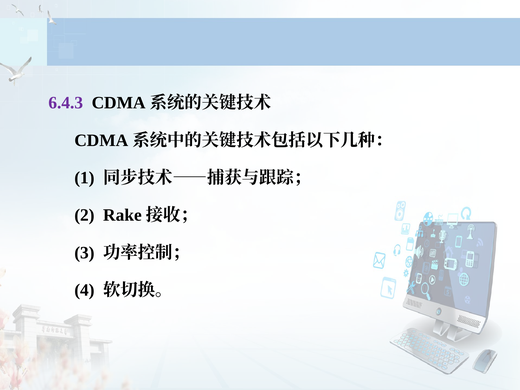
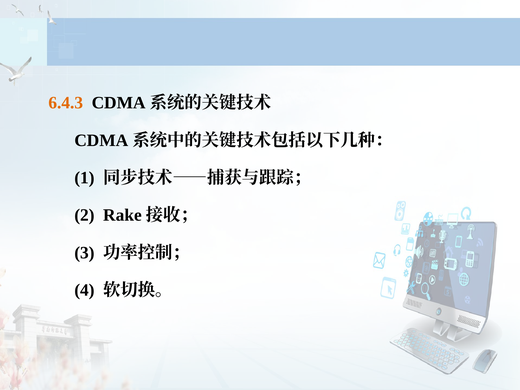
6.4.3 colour: purple -> orange (66, 103)
